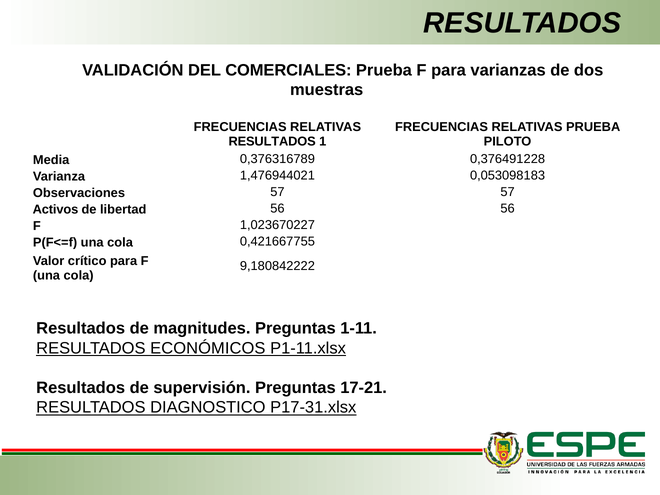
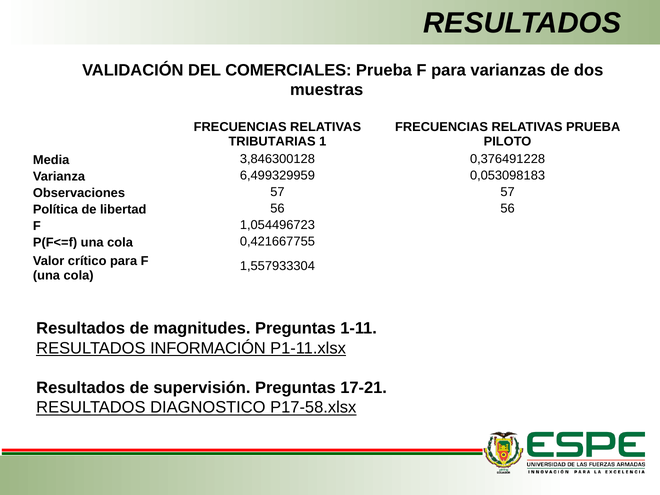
RESULTADOS: RESULTADOS -> TRIBUTARIAS (272, 141)
0,376316789: 0,376316789 -> 3,846300128 (277, 159)
1,476944021: 1,476944021 -> 6,499329959 (277, 176)
Activos: Activos -> Política (55, 210)
1,023670227: 1,023670227 -> 1,054496723 (277, 225)
9,180842222: 9,180842222 -> 1,557933304 (277, 266)
ECONÓMICOS: ECONÓMICOS -> INFORMACIÓN (208, 348)
P17-31.xlsx: P17-31.xlsx -> P17-58.xlsx (313, 408)
